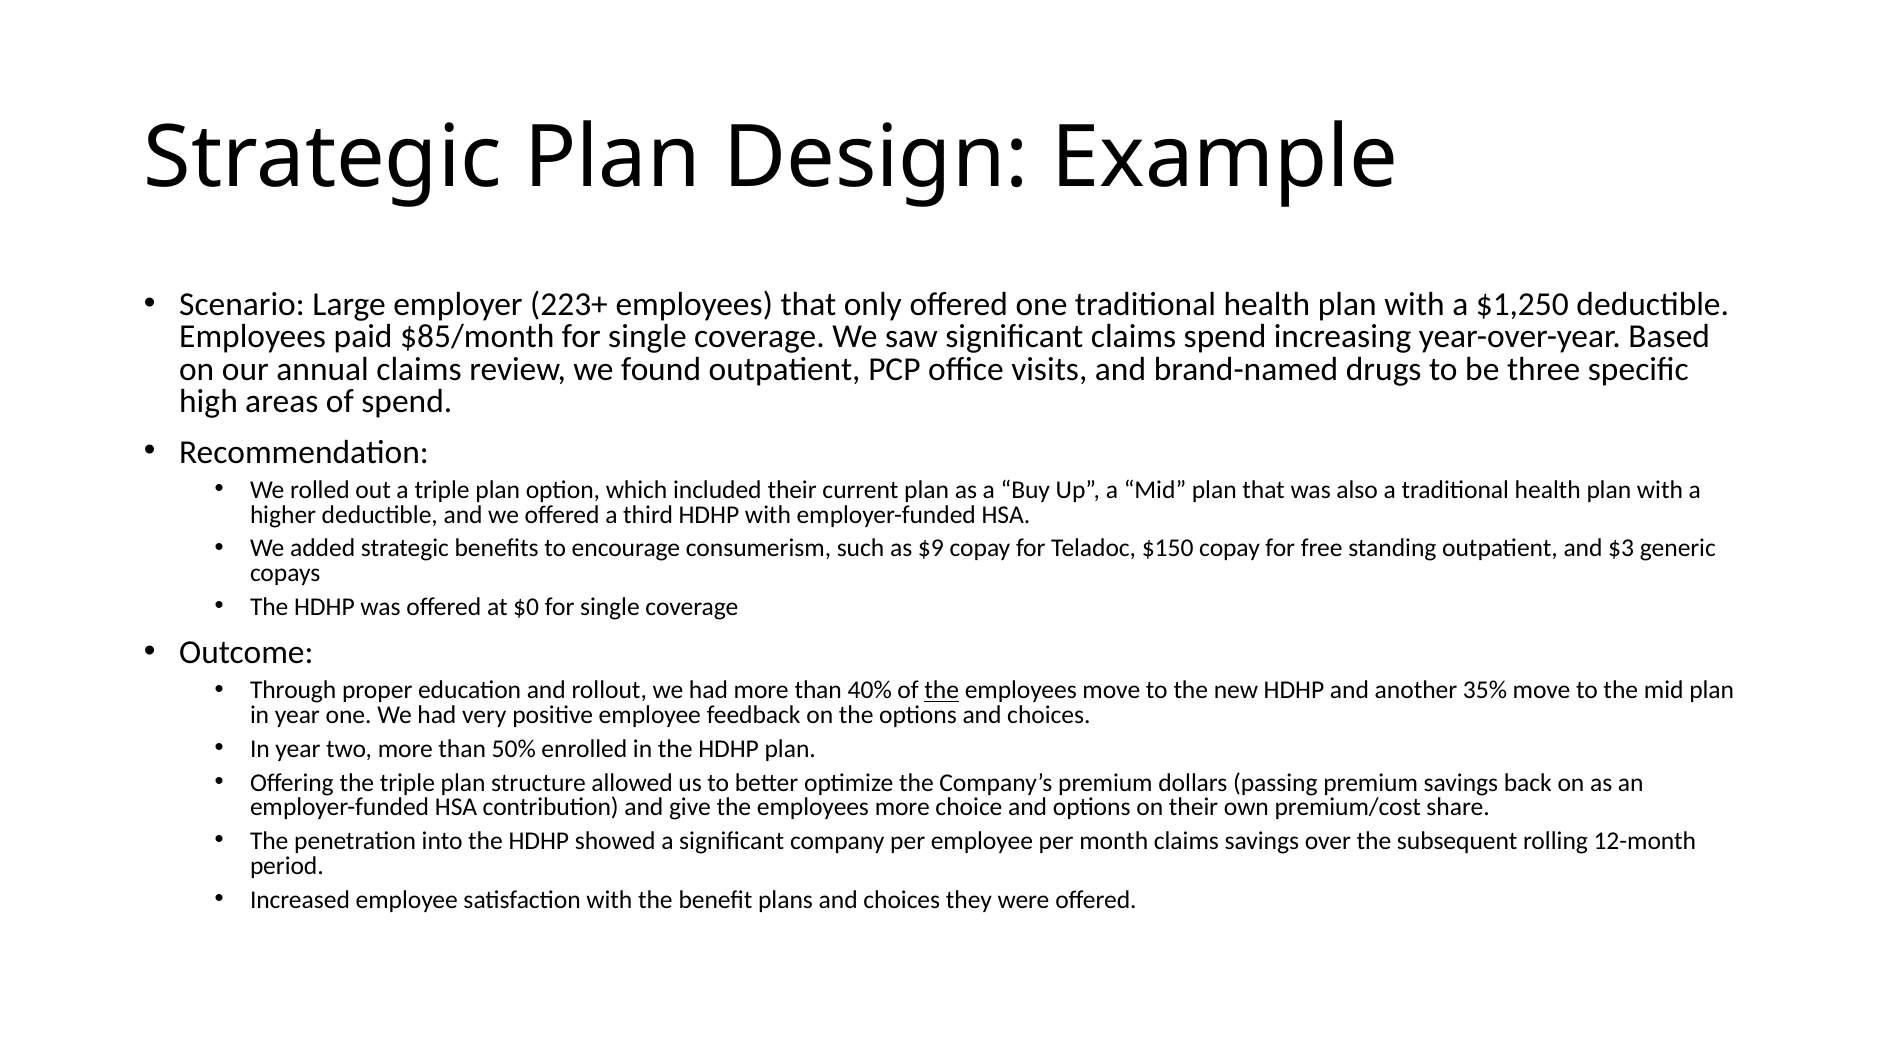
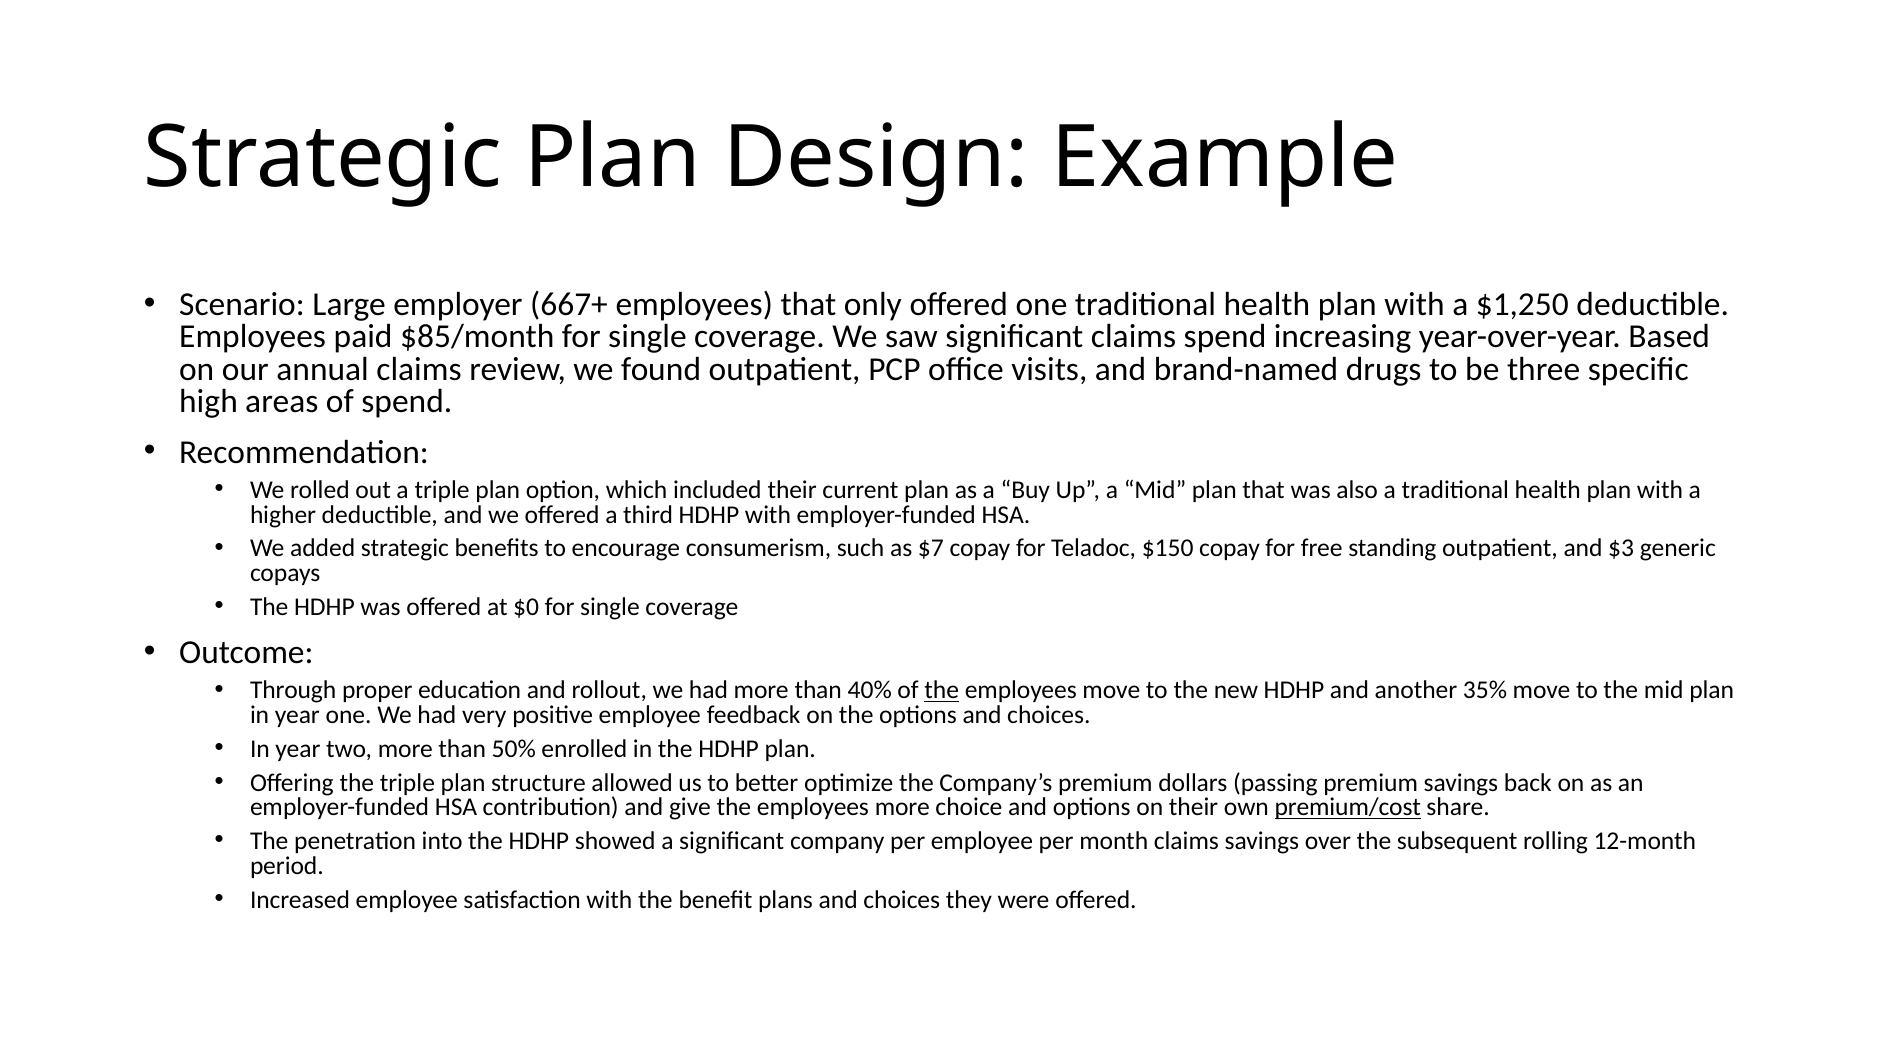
223+: 223+ -> 667+ (569, 305)
$9: $9 -> $7 (931, 548)
premium/cost underline: none -> present (1348, 808)
